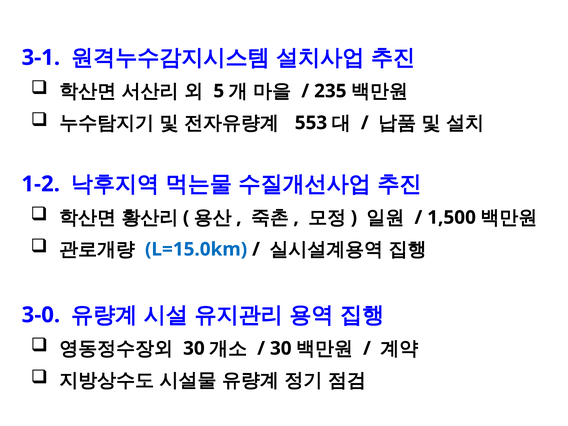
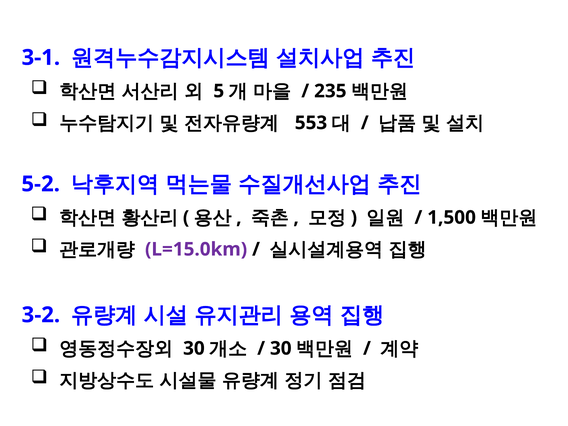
1-2: 1-2 -> 5-2 (41, 184)
L=15.0km colour: blue -> purple (196, 249)
3-0: 3-0 -> 3-2 (41, 315)
